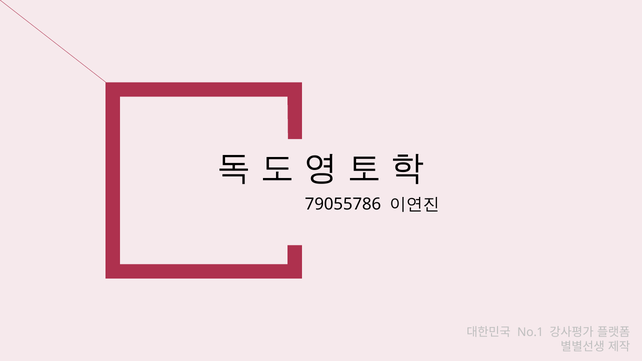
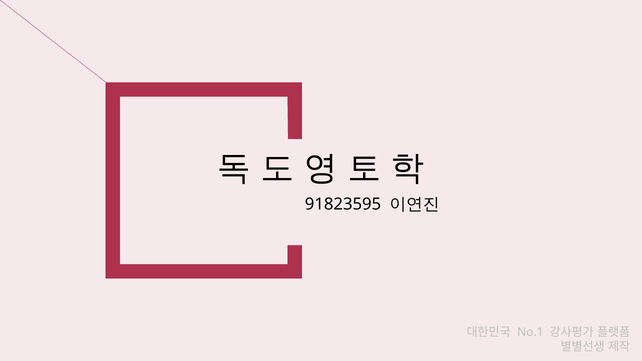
79055786: 79055786 -> 91823595 (343, 205)
